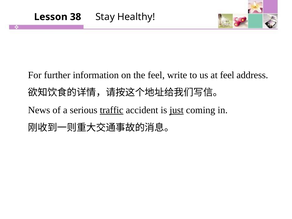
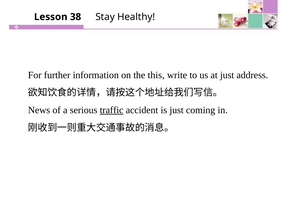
the feel: feel -> this (156, 75)
at feel: feel -> just (227, 75)
just underline: present -> none (177, 110)
